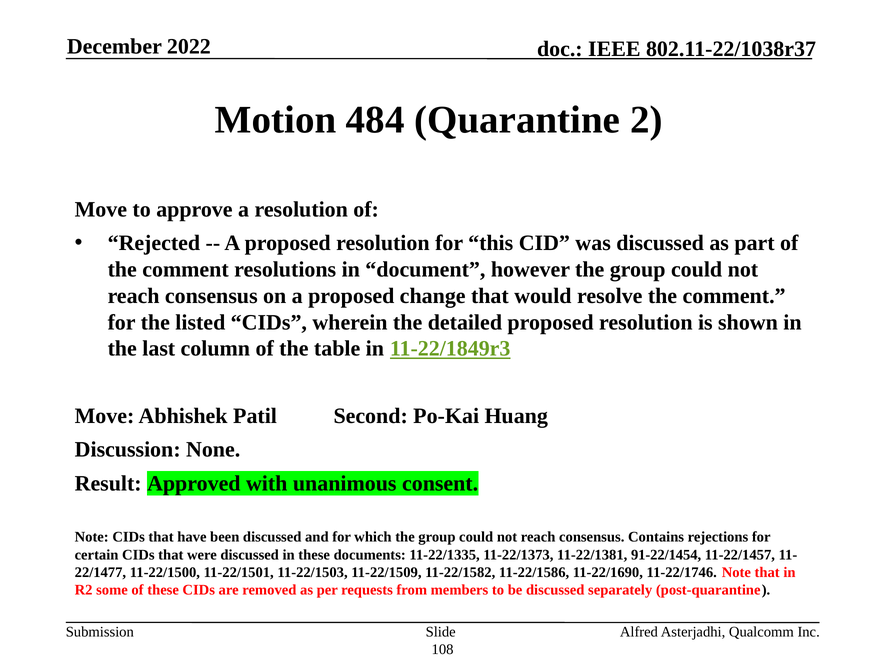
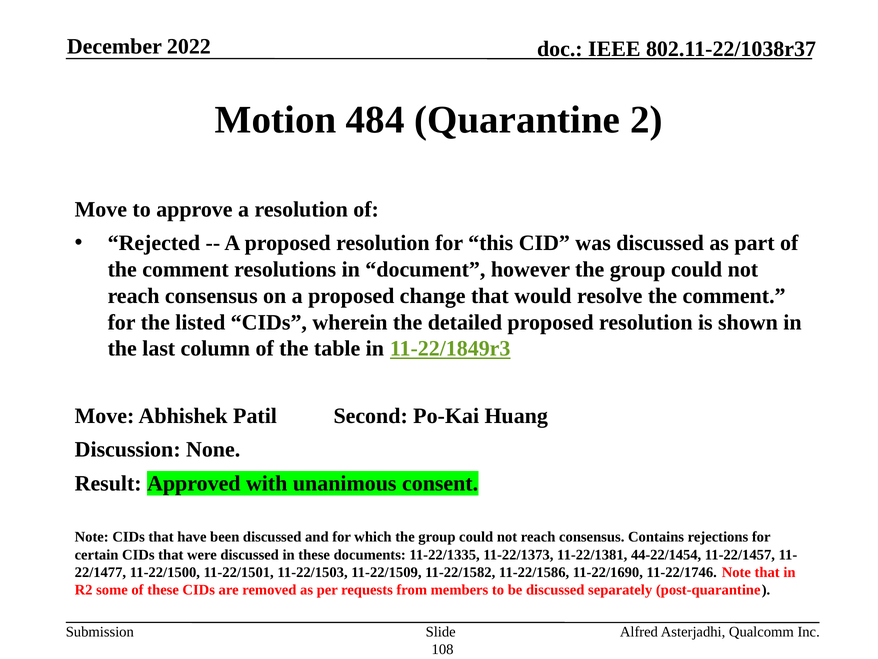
91-22/1454: 91-22/1454 -> 44-22/1454 (666, 554)
